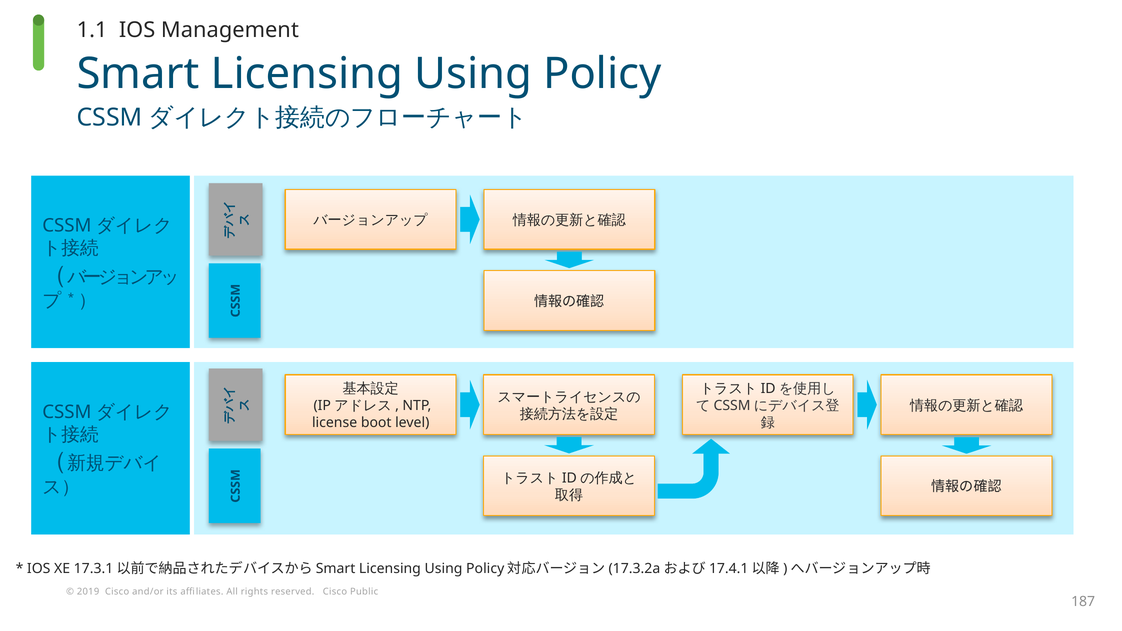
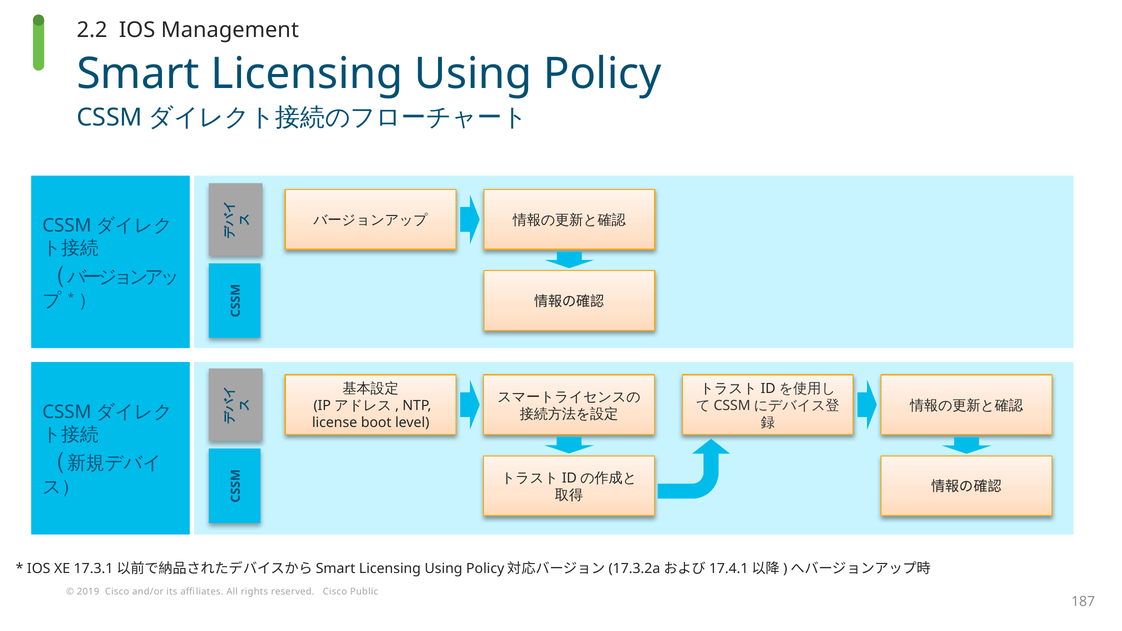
1.1: 1.1 -> 2.2 (92, 30)
